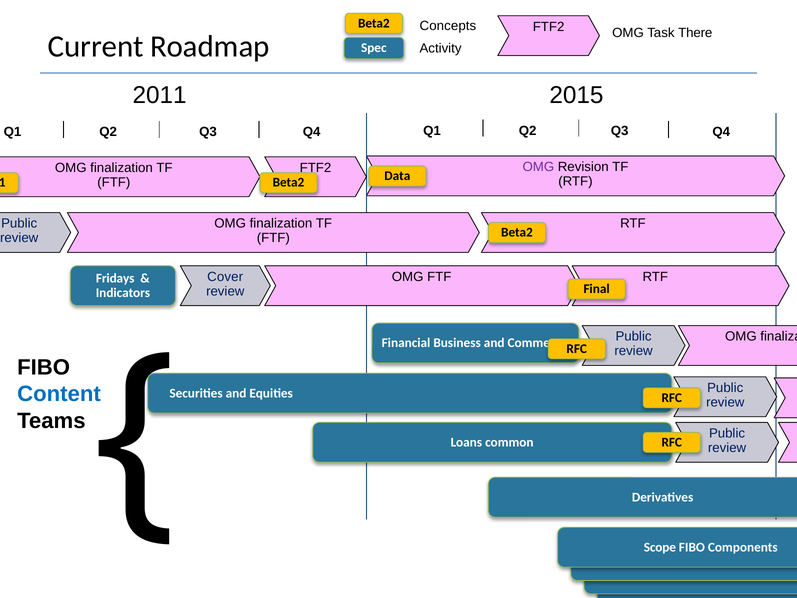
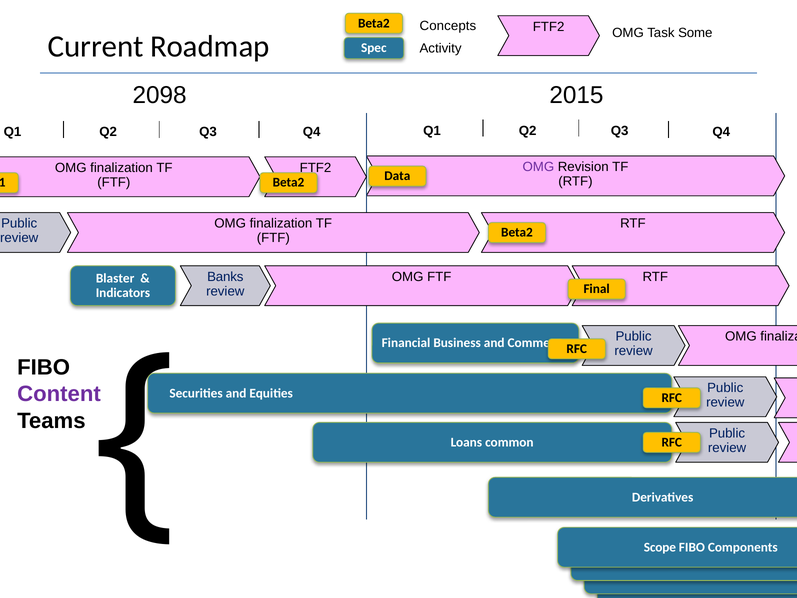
There: There -> Some (695, 33)
2011: 2011 -> 2098 (160, 95)
Cover: Cover -> Banks (225, 277)
Fridays: Fridays -> Blaster (115, 278)
Content colour: blue -> purple (59, 394)
